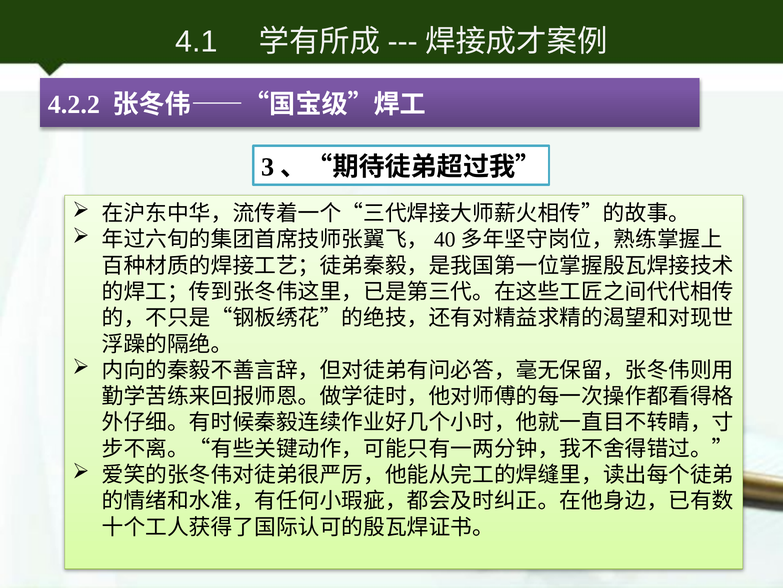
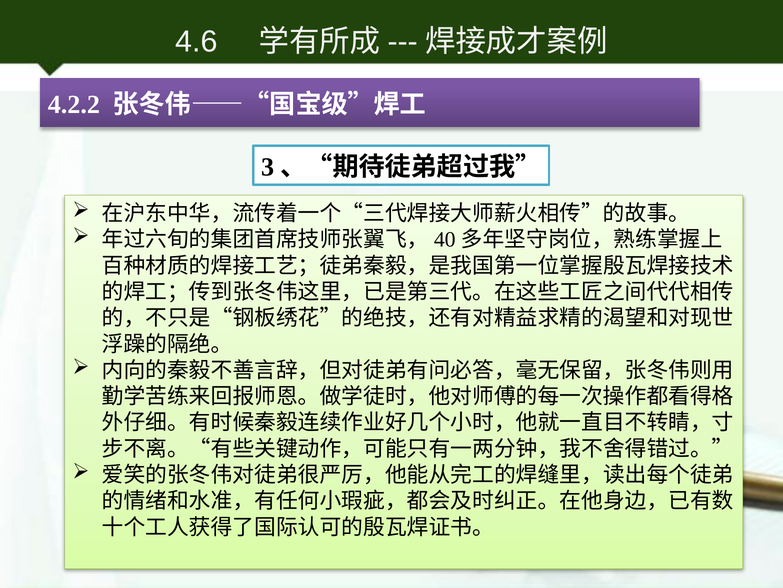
4.1: 4.1 -> 4.6 (197, 42)
